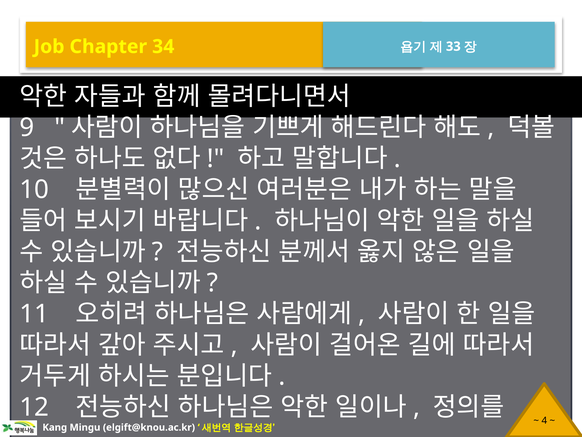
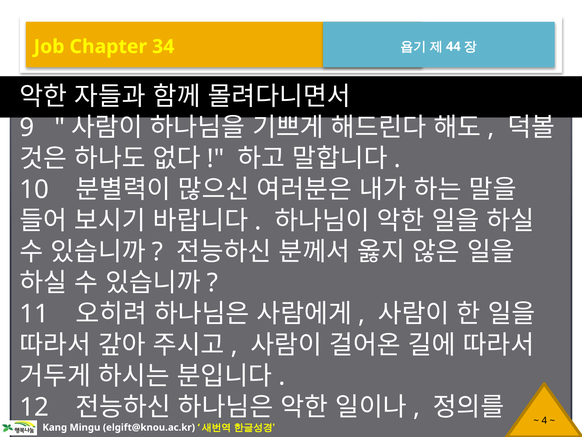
33: 33 -> 44 (453, 46)
